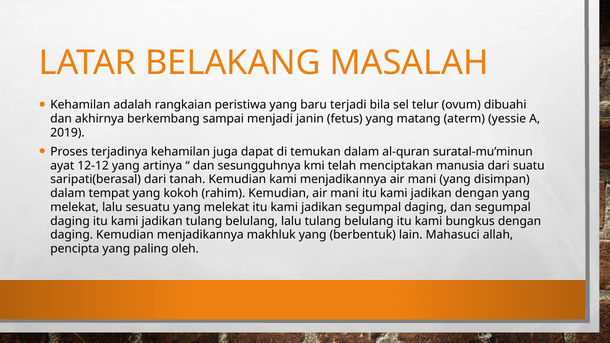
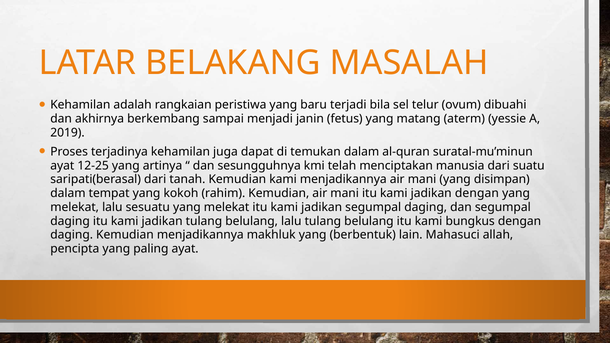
12-12: 12-12 -> 12-25 (93, 166)
paling oleh: oleh -> ayat (185, 249)
